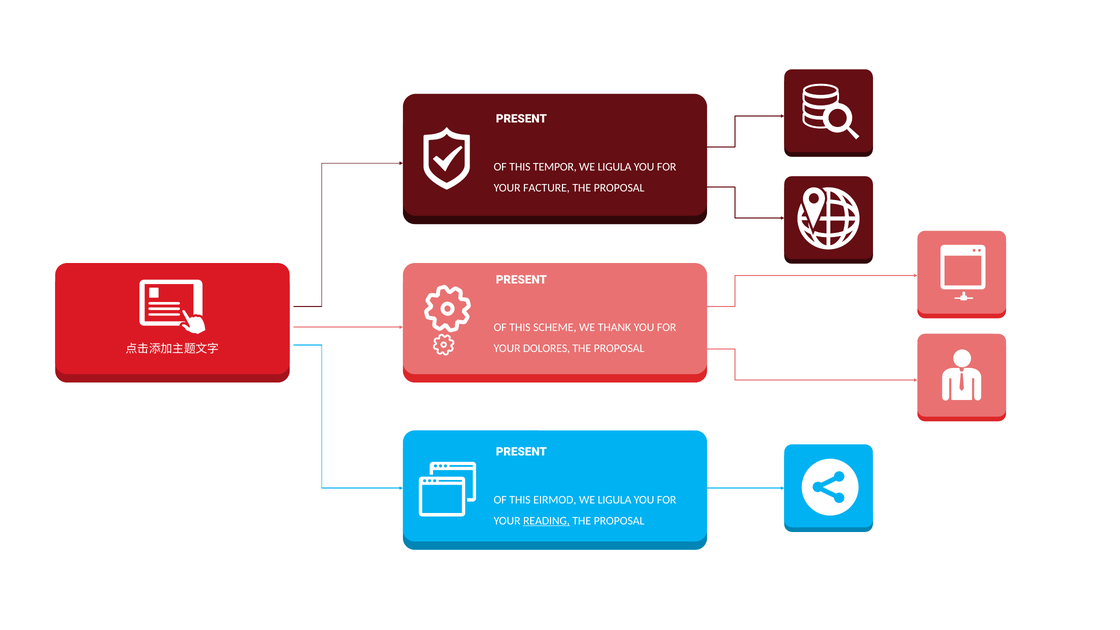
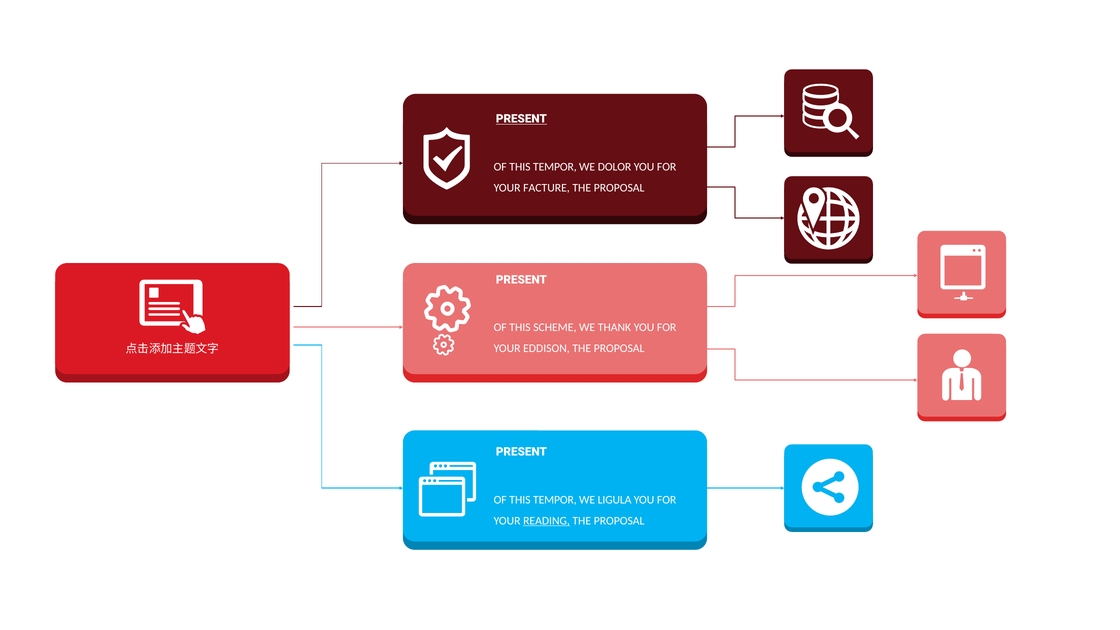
PRESENT underline: none -> present (521, 119)
LIGULA: LIGULA -> DOLOR (615, 167)
DOLORES: DOLORES -> EDDISON (546, 348)
EIRMOD: EIRMOD -> TEMPOR (555, 500)
